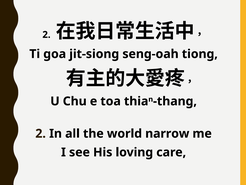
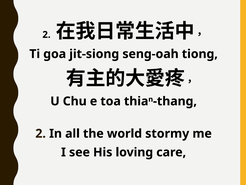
narrow: narrow -> stormy (167, 133)
